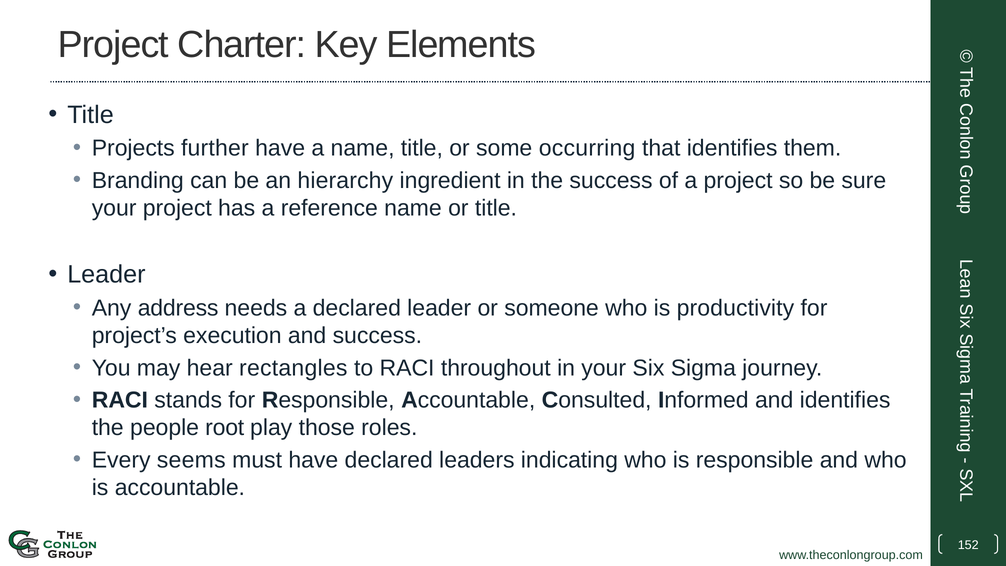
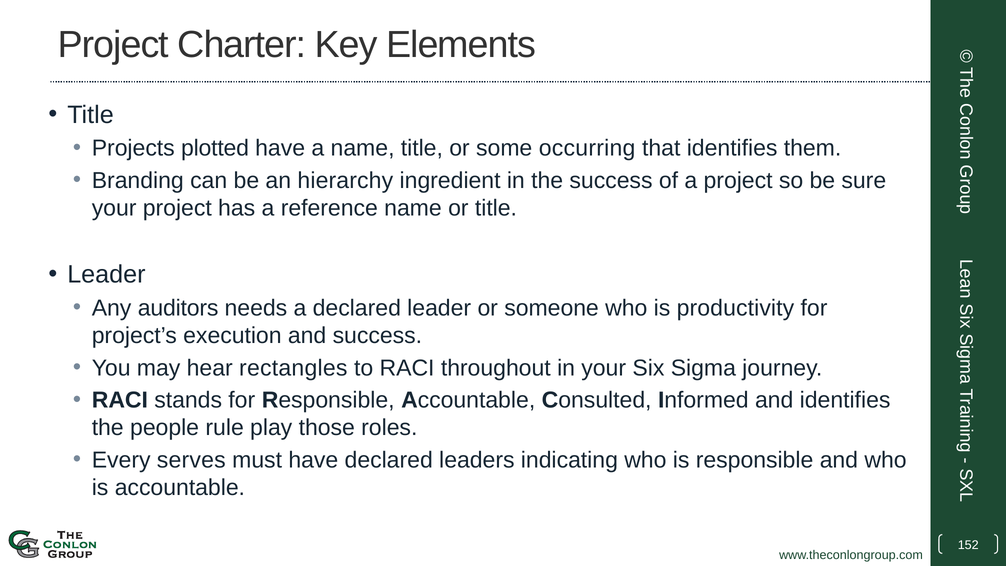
further: further -> plotted (215, 148)
address: address -> auditors (178, 308)
root: root -> rule (225, 428)
seems: seems -> serves (191, 460)
